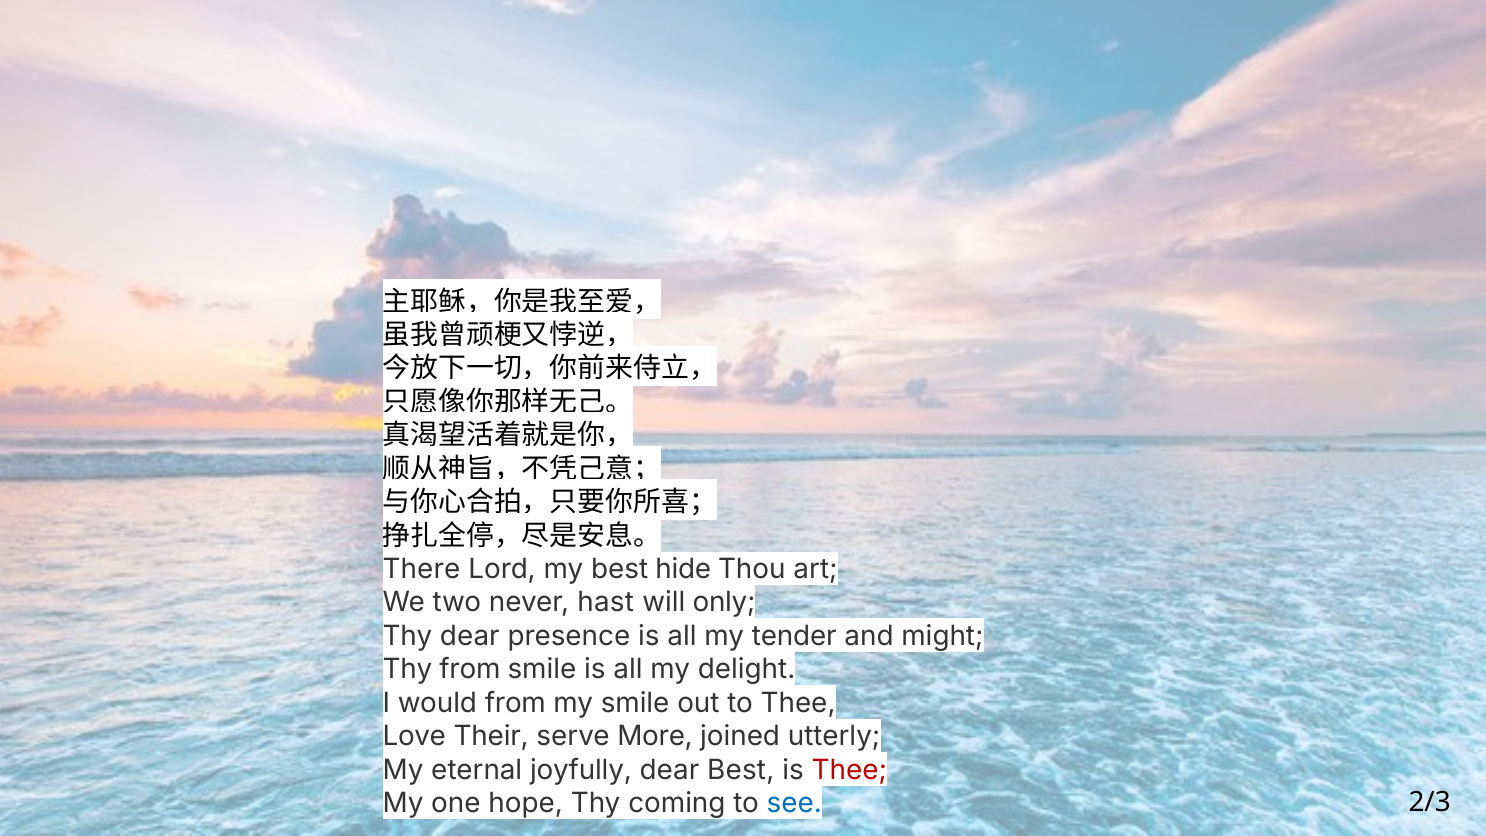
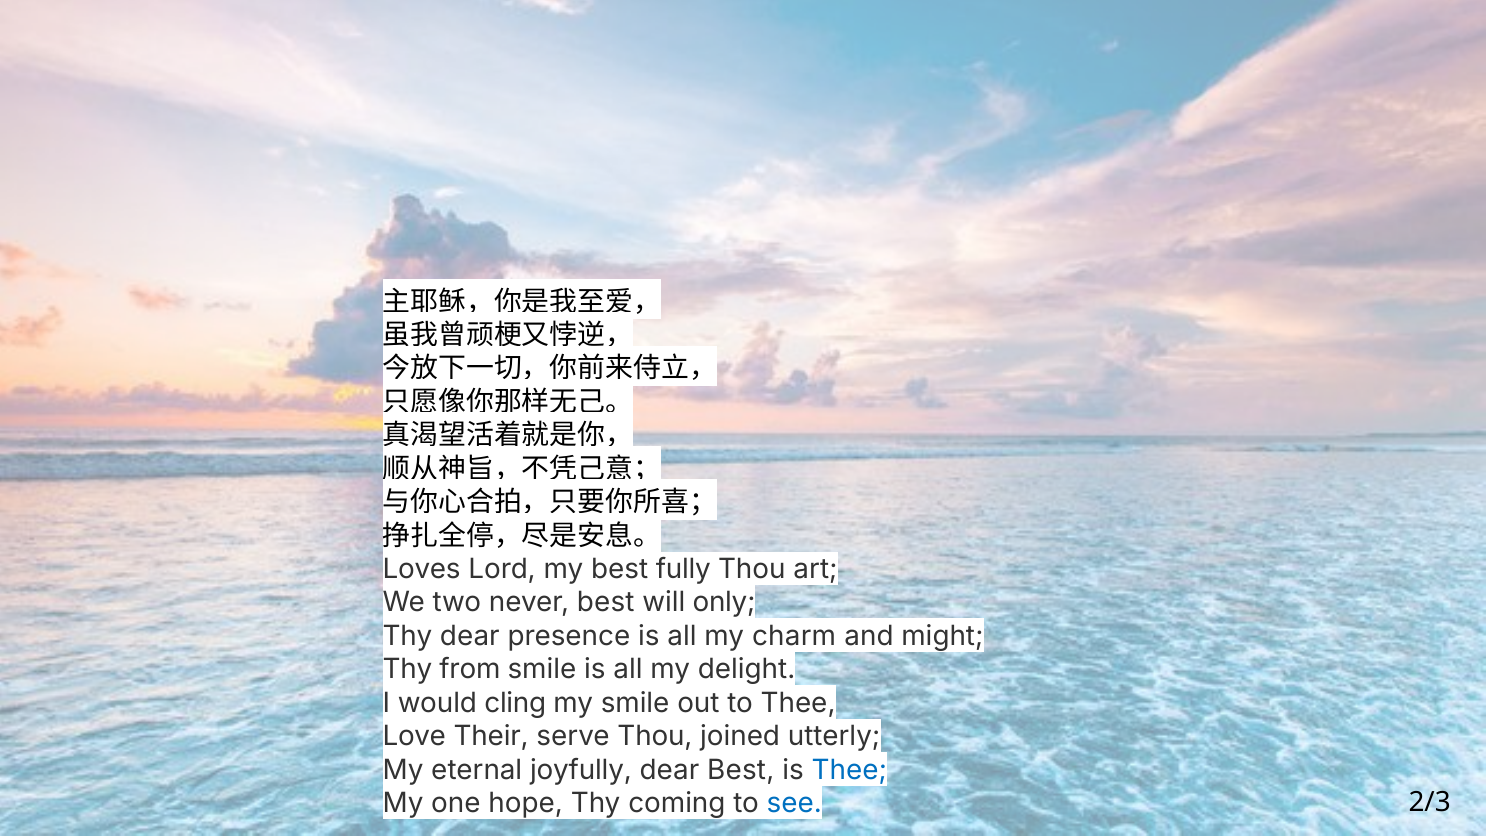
There: There -> Loves (422, 569)
hide: hide -> fully (683, 569)
never hast: hast -> best (606, 603)
tender: tender -> charm (794, 636)
would from: from -> cling (515, 703)
serve More: More -> Thou (655, 736)
Thee colour: red -> blue (849, 770)
